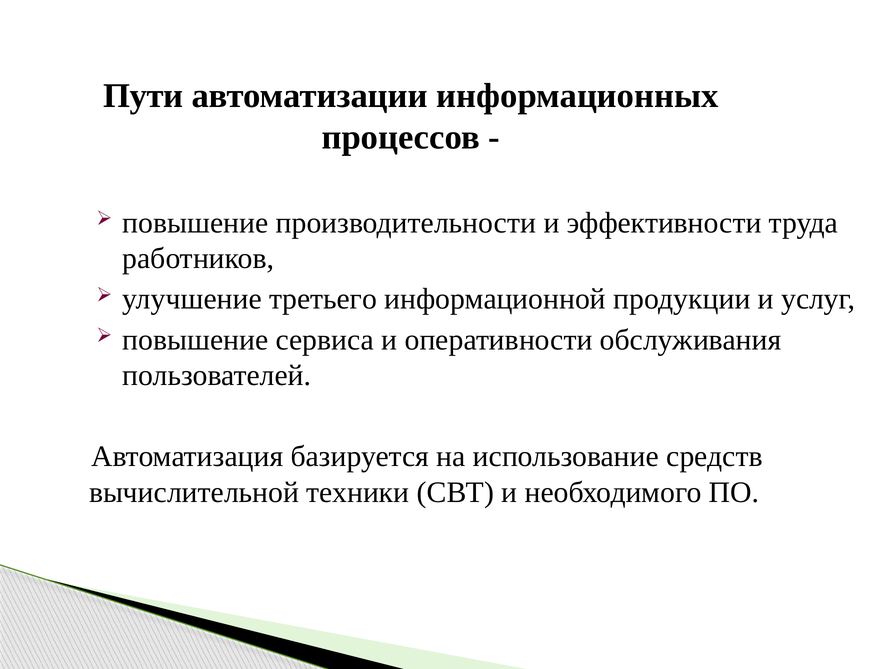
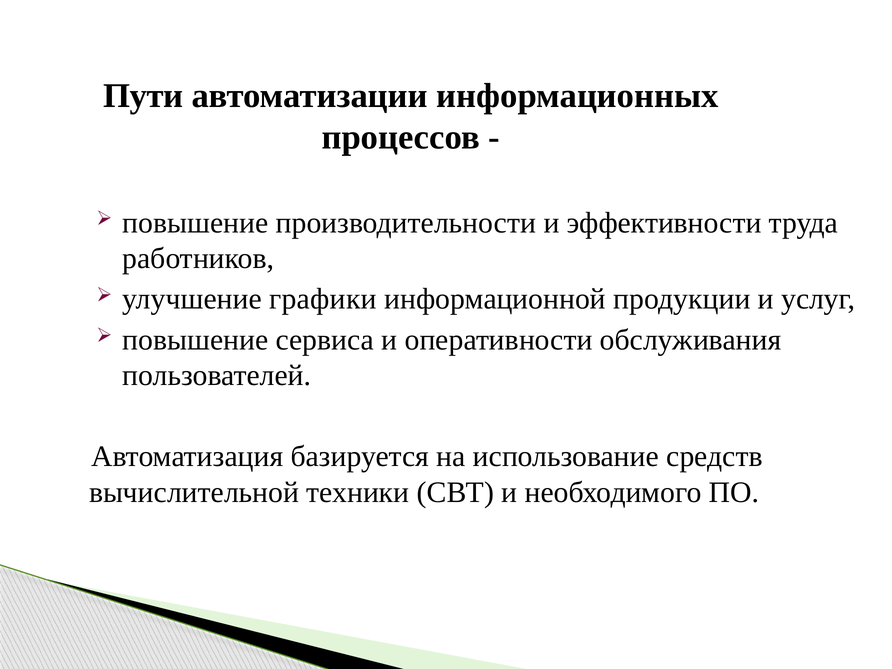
третьего: третьего -> графики (323, 299)
